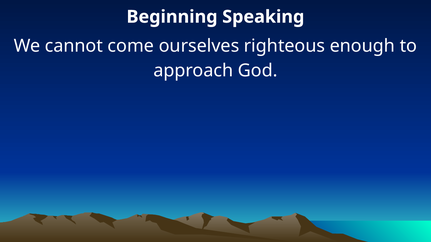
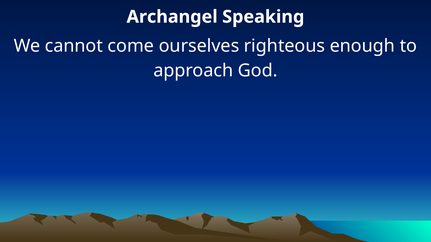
Beginning: Beginning -> Archangel (172, 17)
